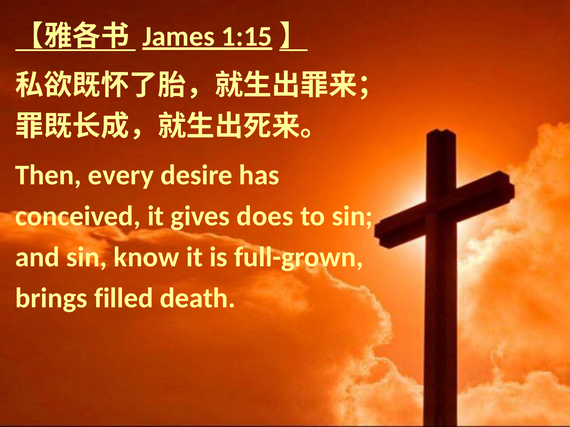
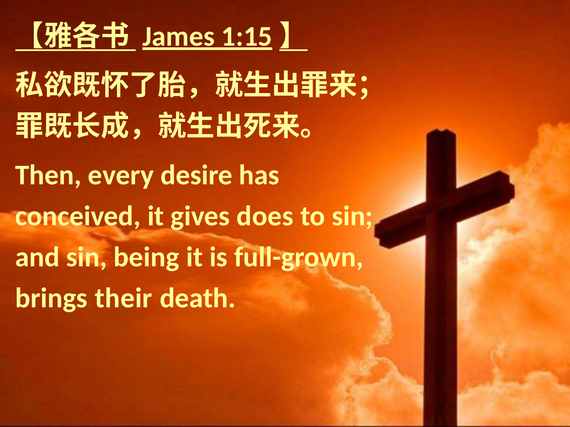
know: know -> being (147, 257)
filled: filled -> their (124, 299)
